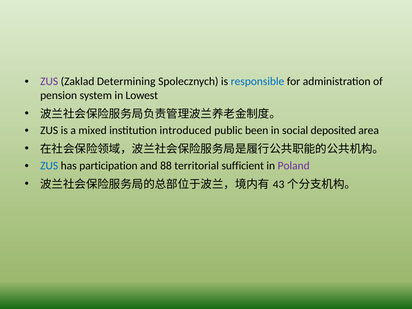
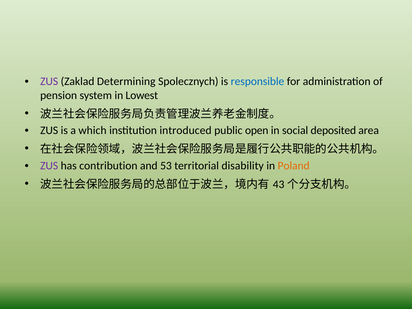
mixed: mixed -> which (92, 131)
been: been -> open (257, 131)
ZUS colour: blue -> purple (49, 166)
participation: participation -> contribution (108, 166)
88: 88 -> 53 (166, 166)
sufficient: sufficient -> disability (243, 166)
Poland colour: purple -> orange (294, 166)
